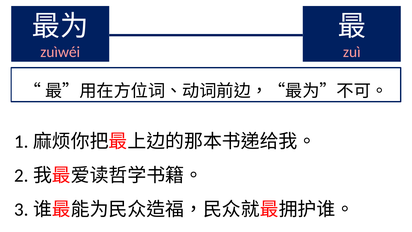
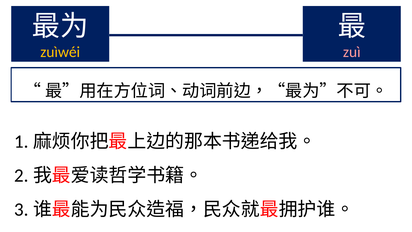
zuìwéi colour: pink -> yellow (60, 52)
